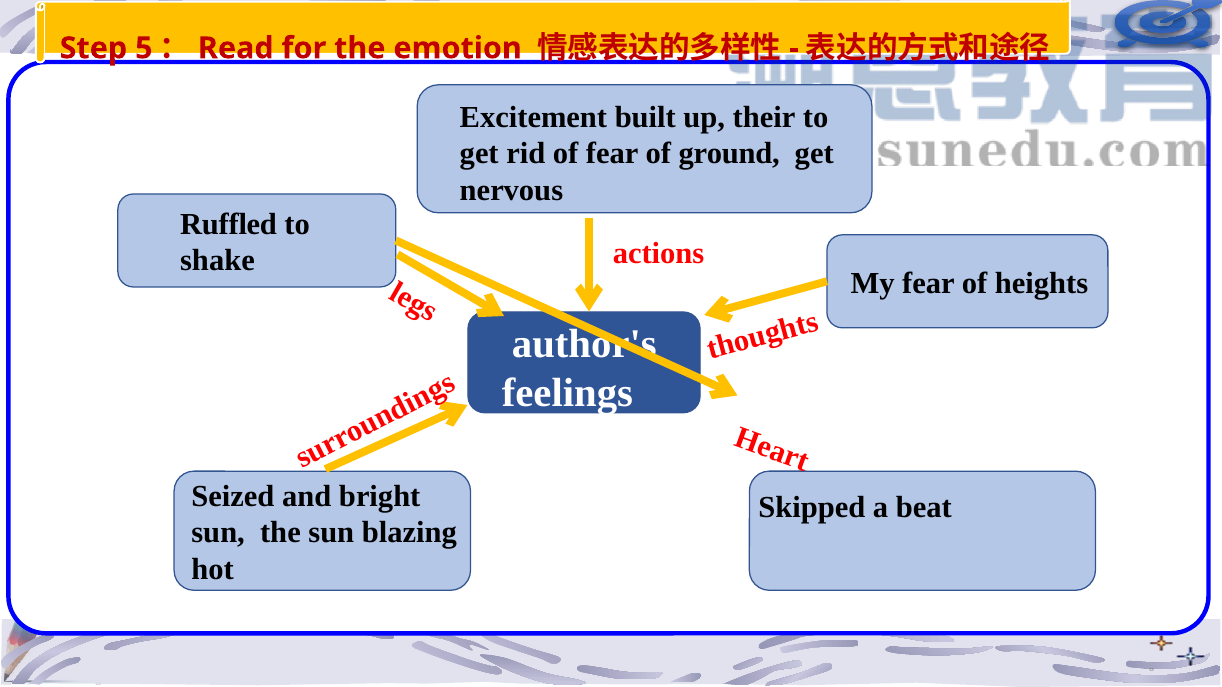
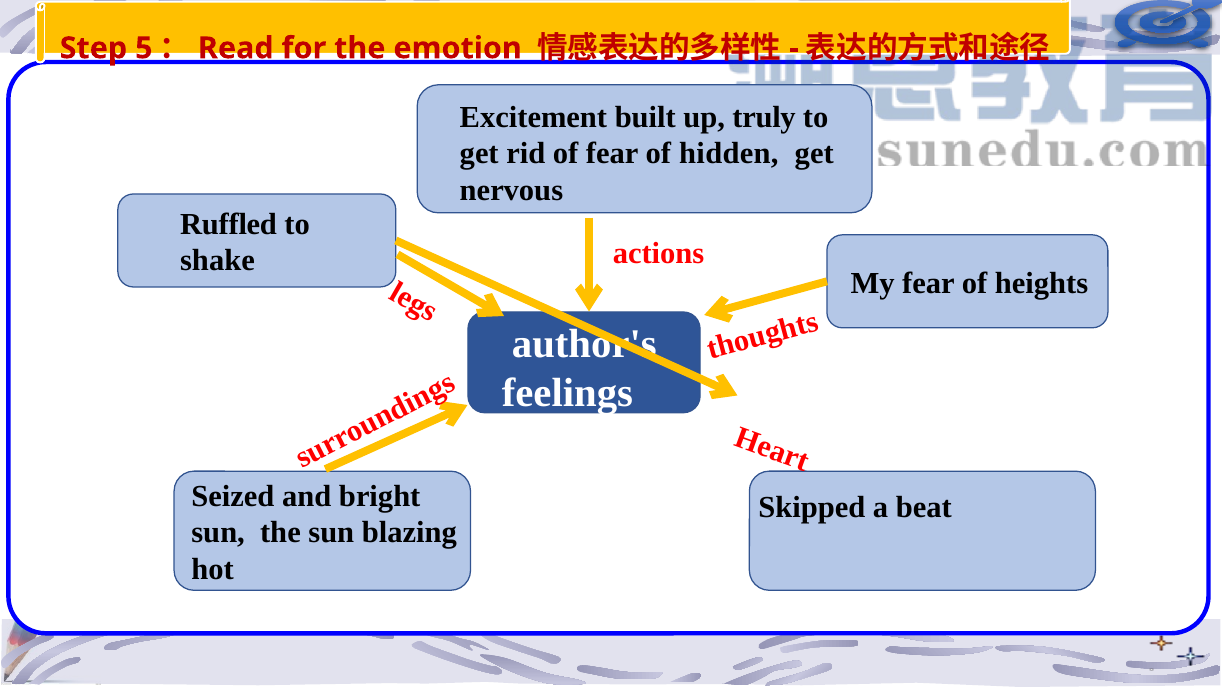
their: their -> truly (764, 117)
ground: ground -> hidden (729, 154)
